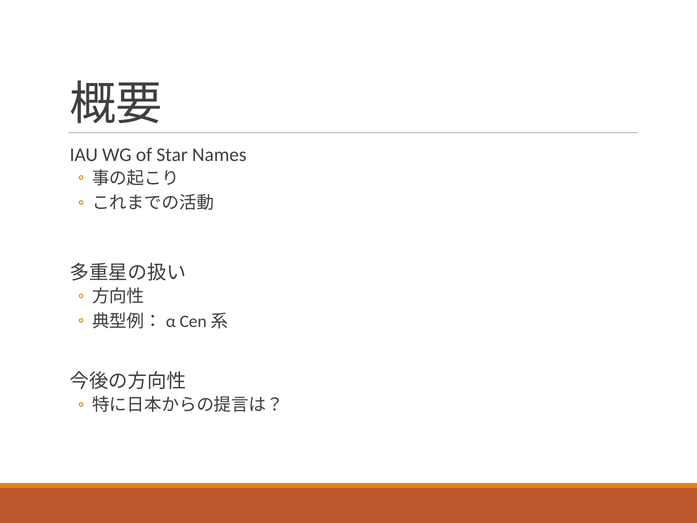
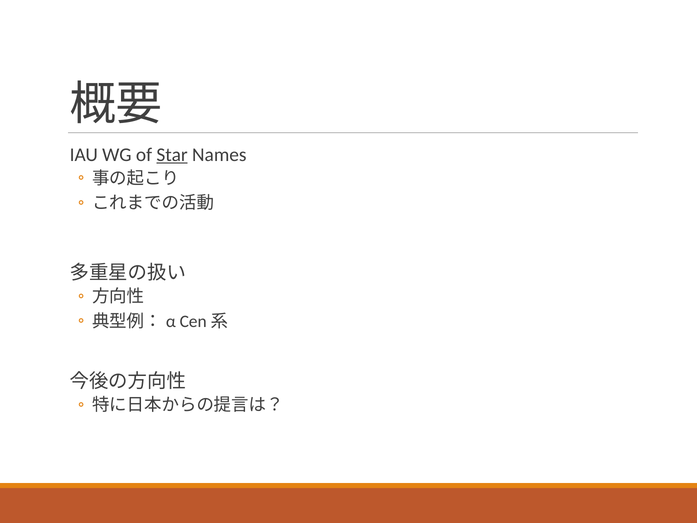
Star underline: none -> present (172, 155)
